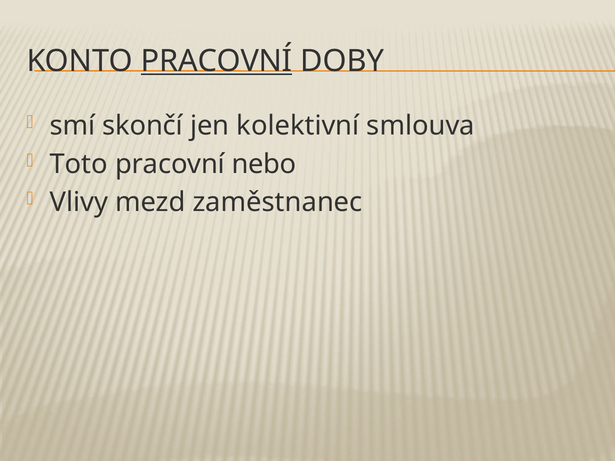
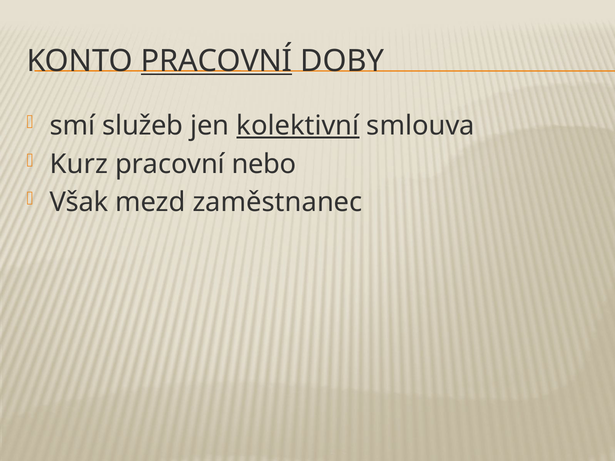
skončí: skončí -> služeb (143, 126)
kolektivní underline: none -> present (298, 126)
Toto: Toto -> Kurz (79, 164)
Vlivy: Vlivy -> Však (79, 202)
